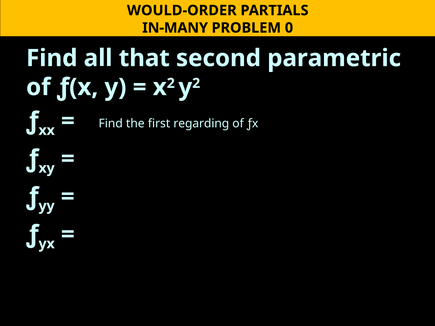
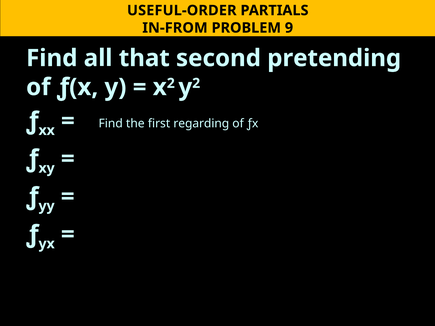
WOULD-ORDER: WOULD-ORDER -> USEFUL-ORDER (182, 10)
IN-MANY: IN-MANY -> IN-FROM (175, 28)
0: 0 -> 9 (289, 28)
parametric: parametric -> pretending (334, 58)
